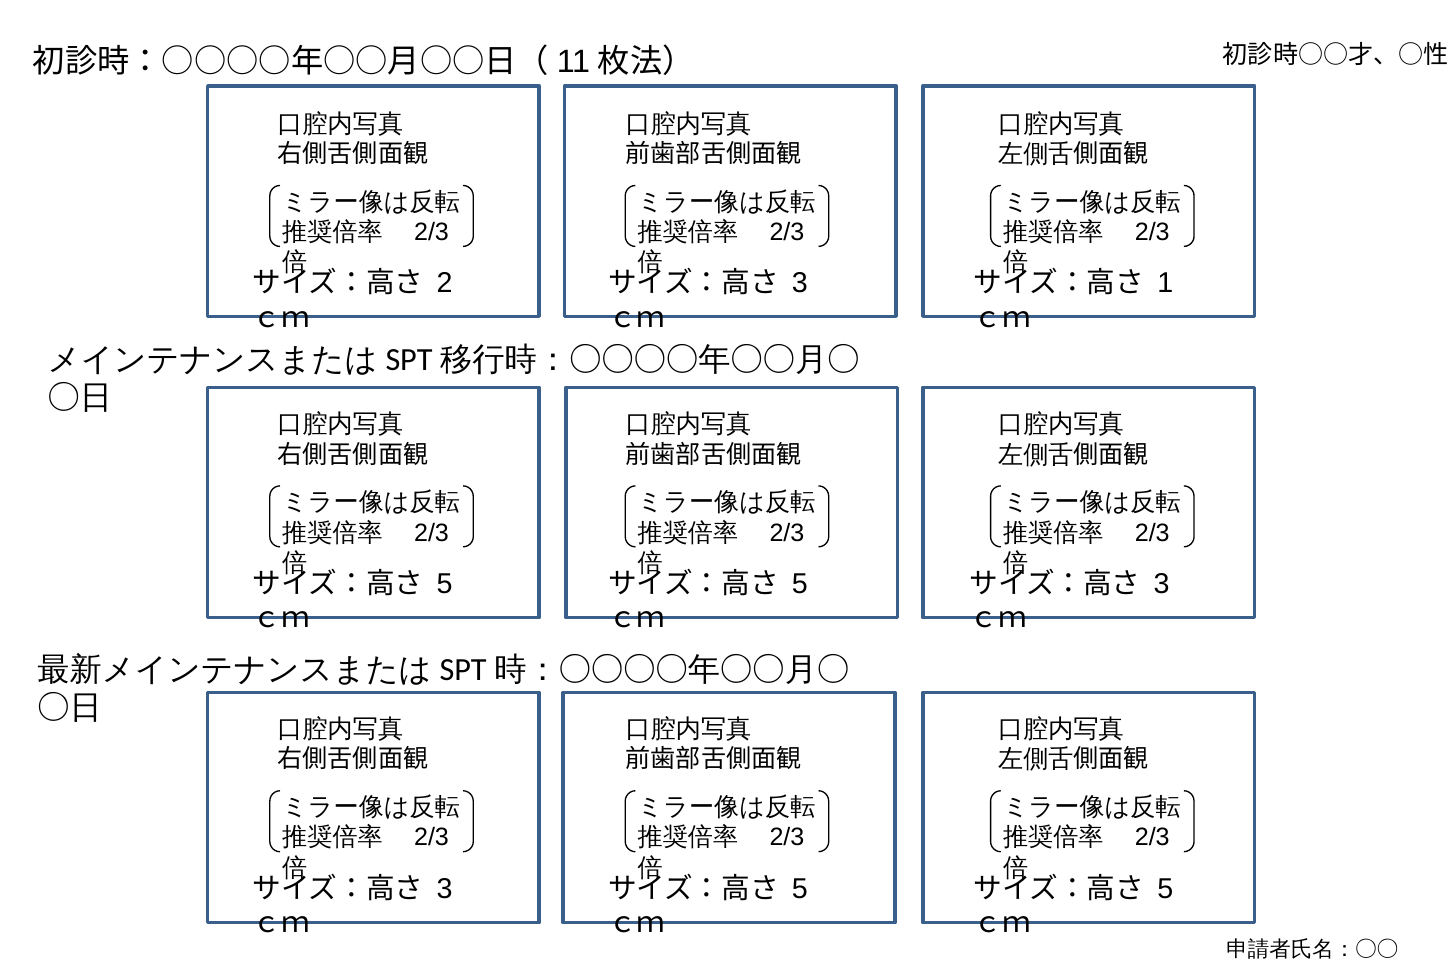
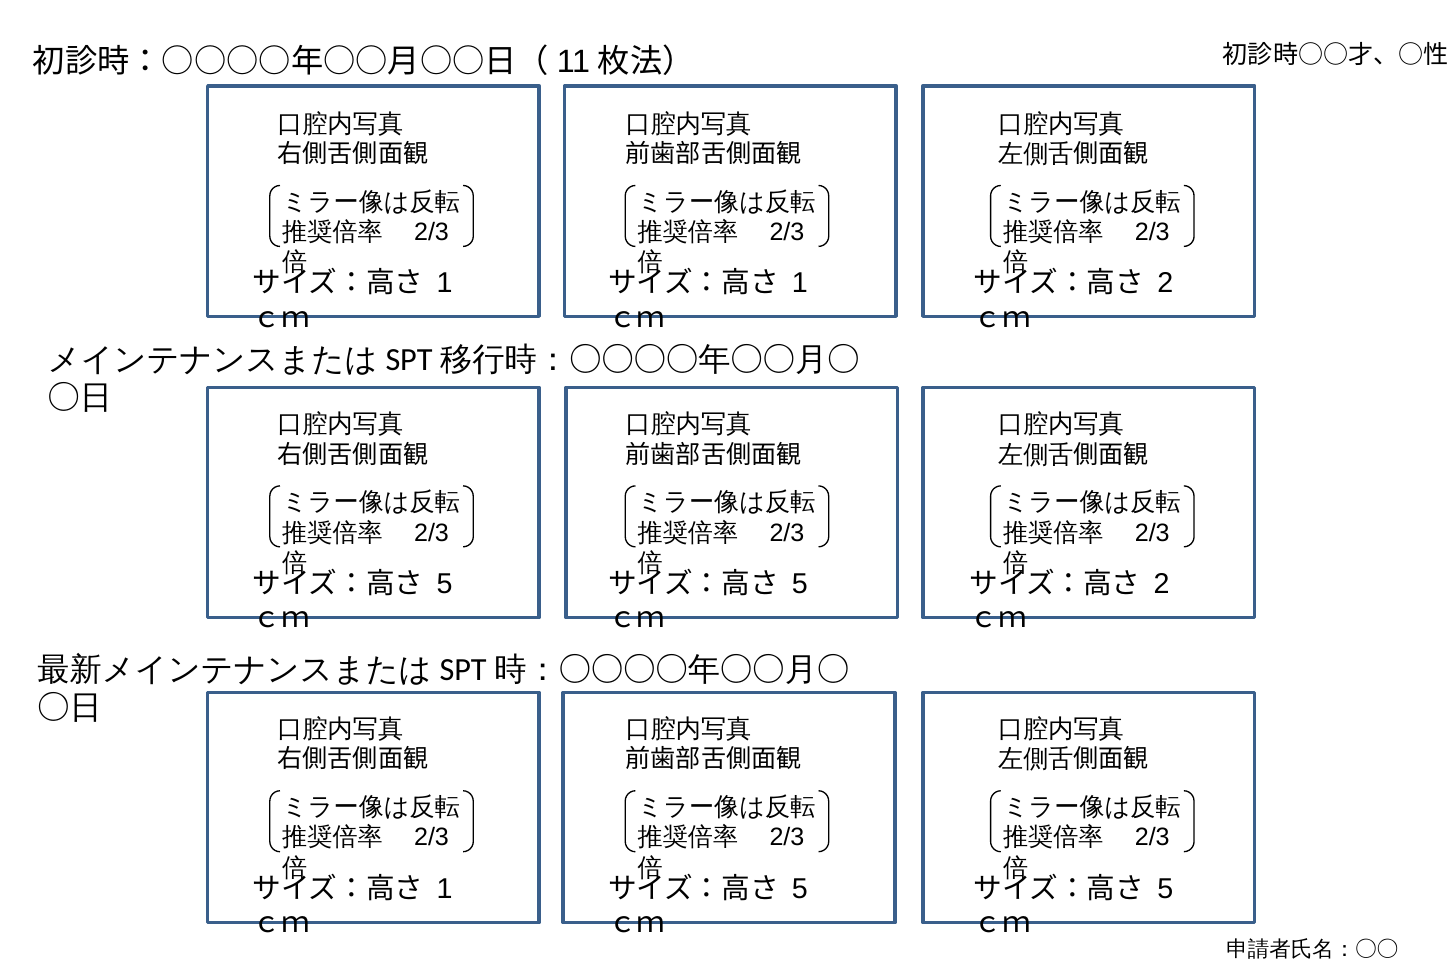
2: 2 -> 1 (445, 283)
3: 3 -> 1 (800, 283)
1: 1 -> 2 (1165, 283)
3: 3 -> 2 (1162, 584)
3: 3 -> 1 (445, 889)
